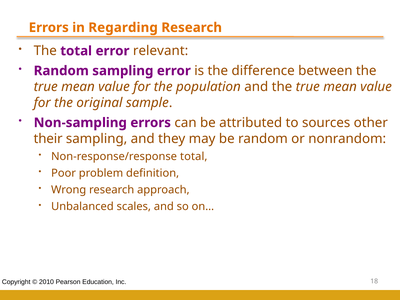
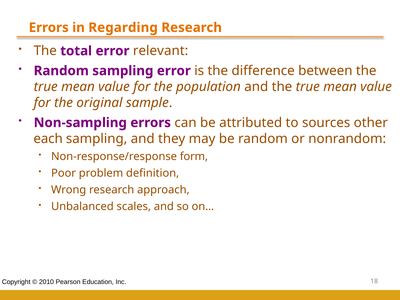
their: their -> each (48, 139)
Non-response/response total: total -> form (194, 157)
